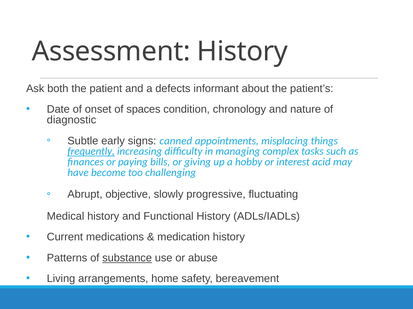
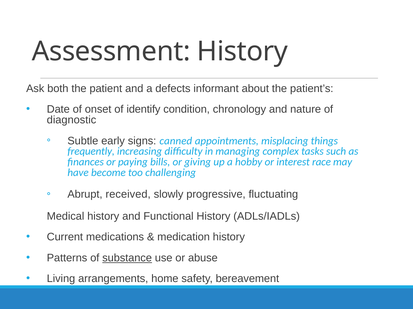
spaces: spaces -> identify (143, 110)
frequently underline: present -> none (91, 152)
acid: acid -> race (322, 162)
objective: objective -> received (128, 195)
